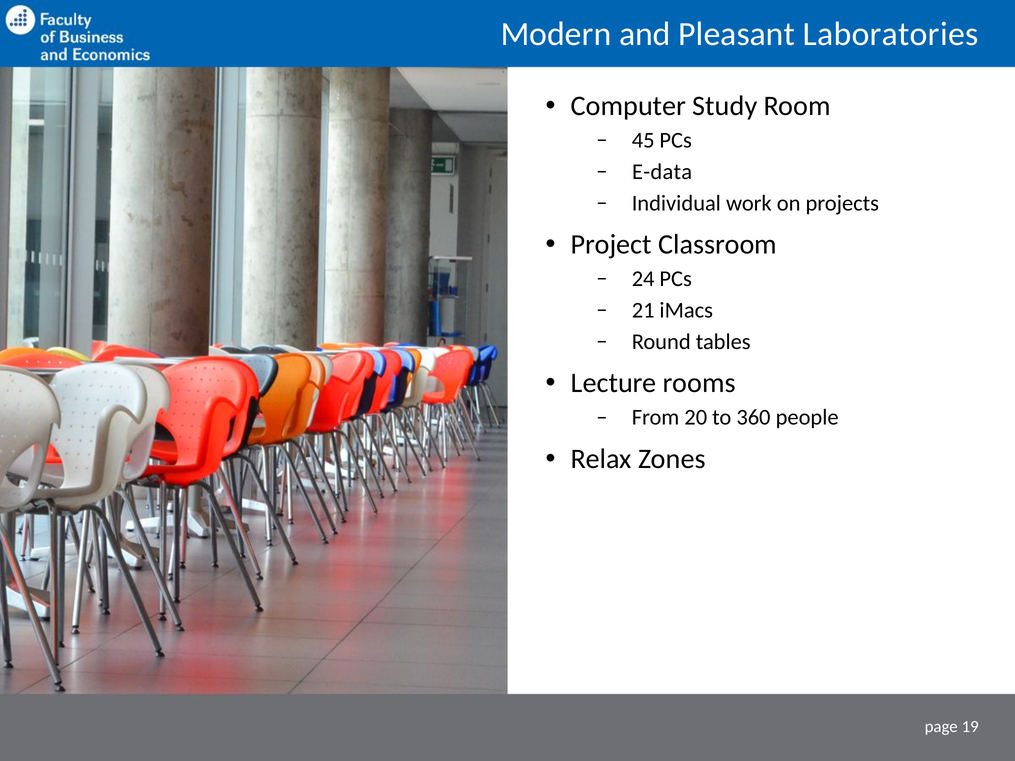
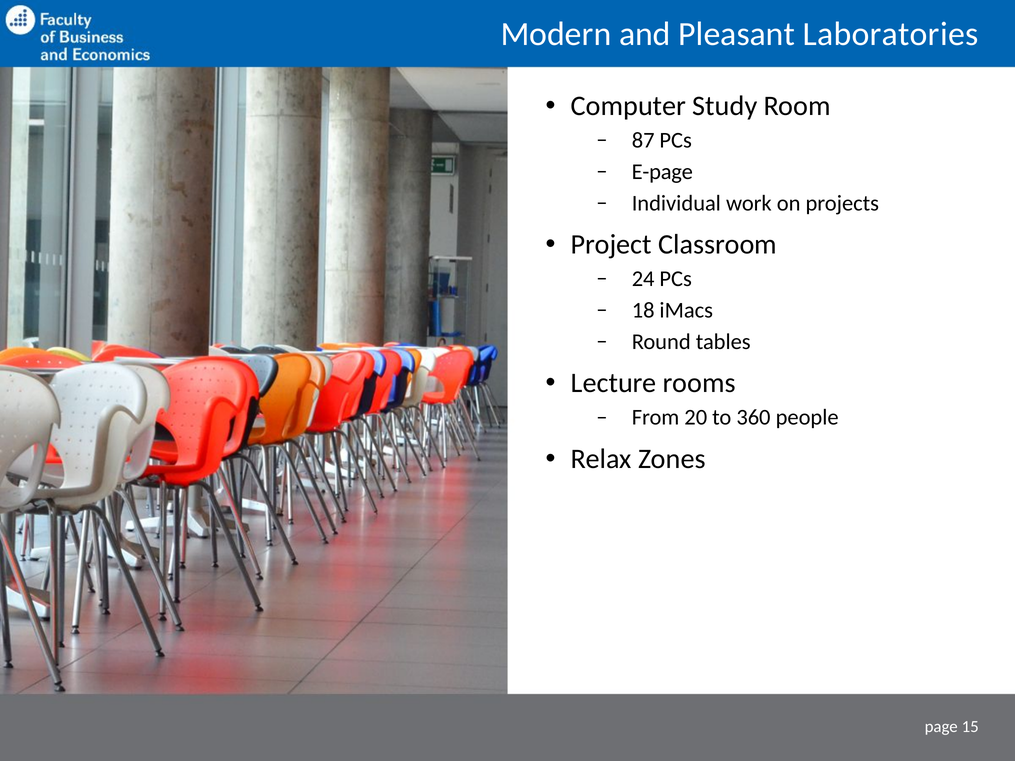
45: 45 -> 87 (643, 140)
E-data: E-data -> E-page (662, 172)
21: 21 -> 18 (643, 310)
19: 19 -> 15 (970, 727)
